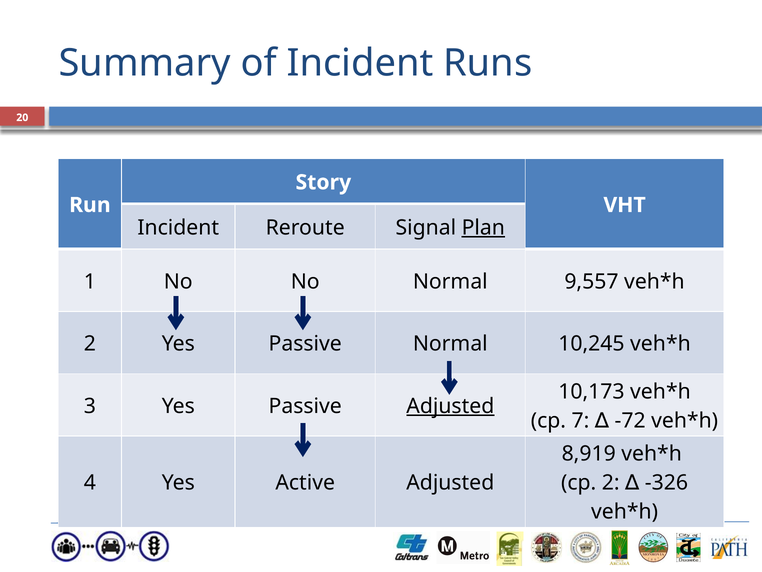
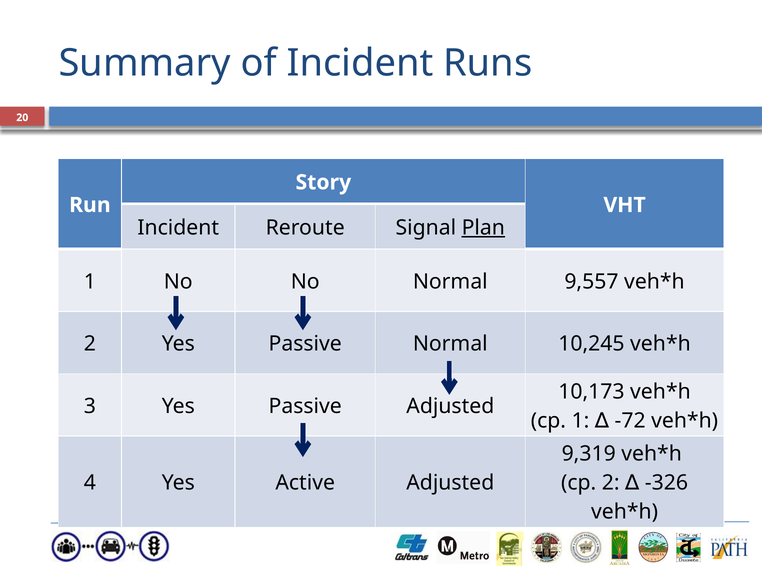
Adjusted underline: present -> none (450, 406)
cp 7: 7 -> 1 (580, 420)
8,919: 8,919 -> 9,319 (589, 454)
